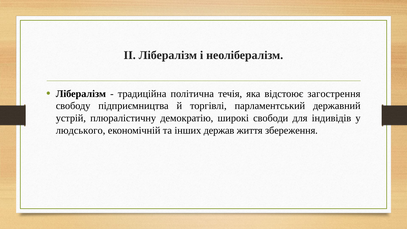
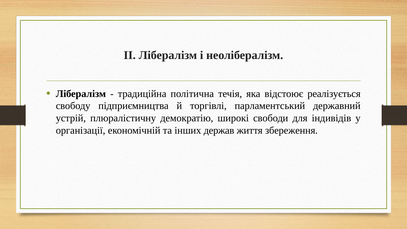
загострення: загострення -> реалізується (334, 94)
людського: людського -> організації (81, 130)
